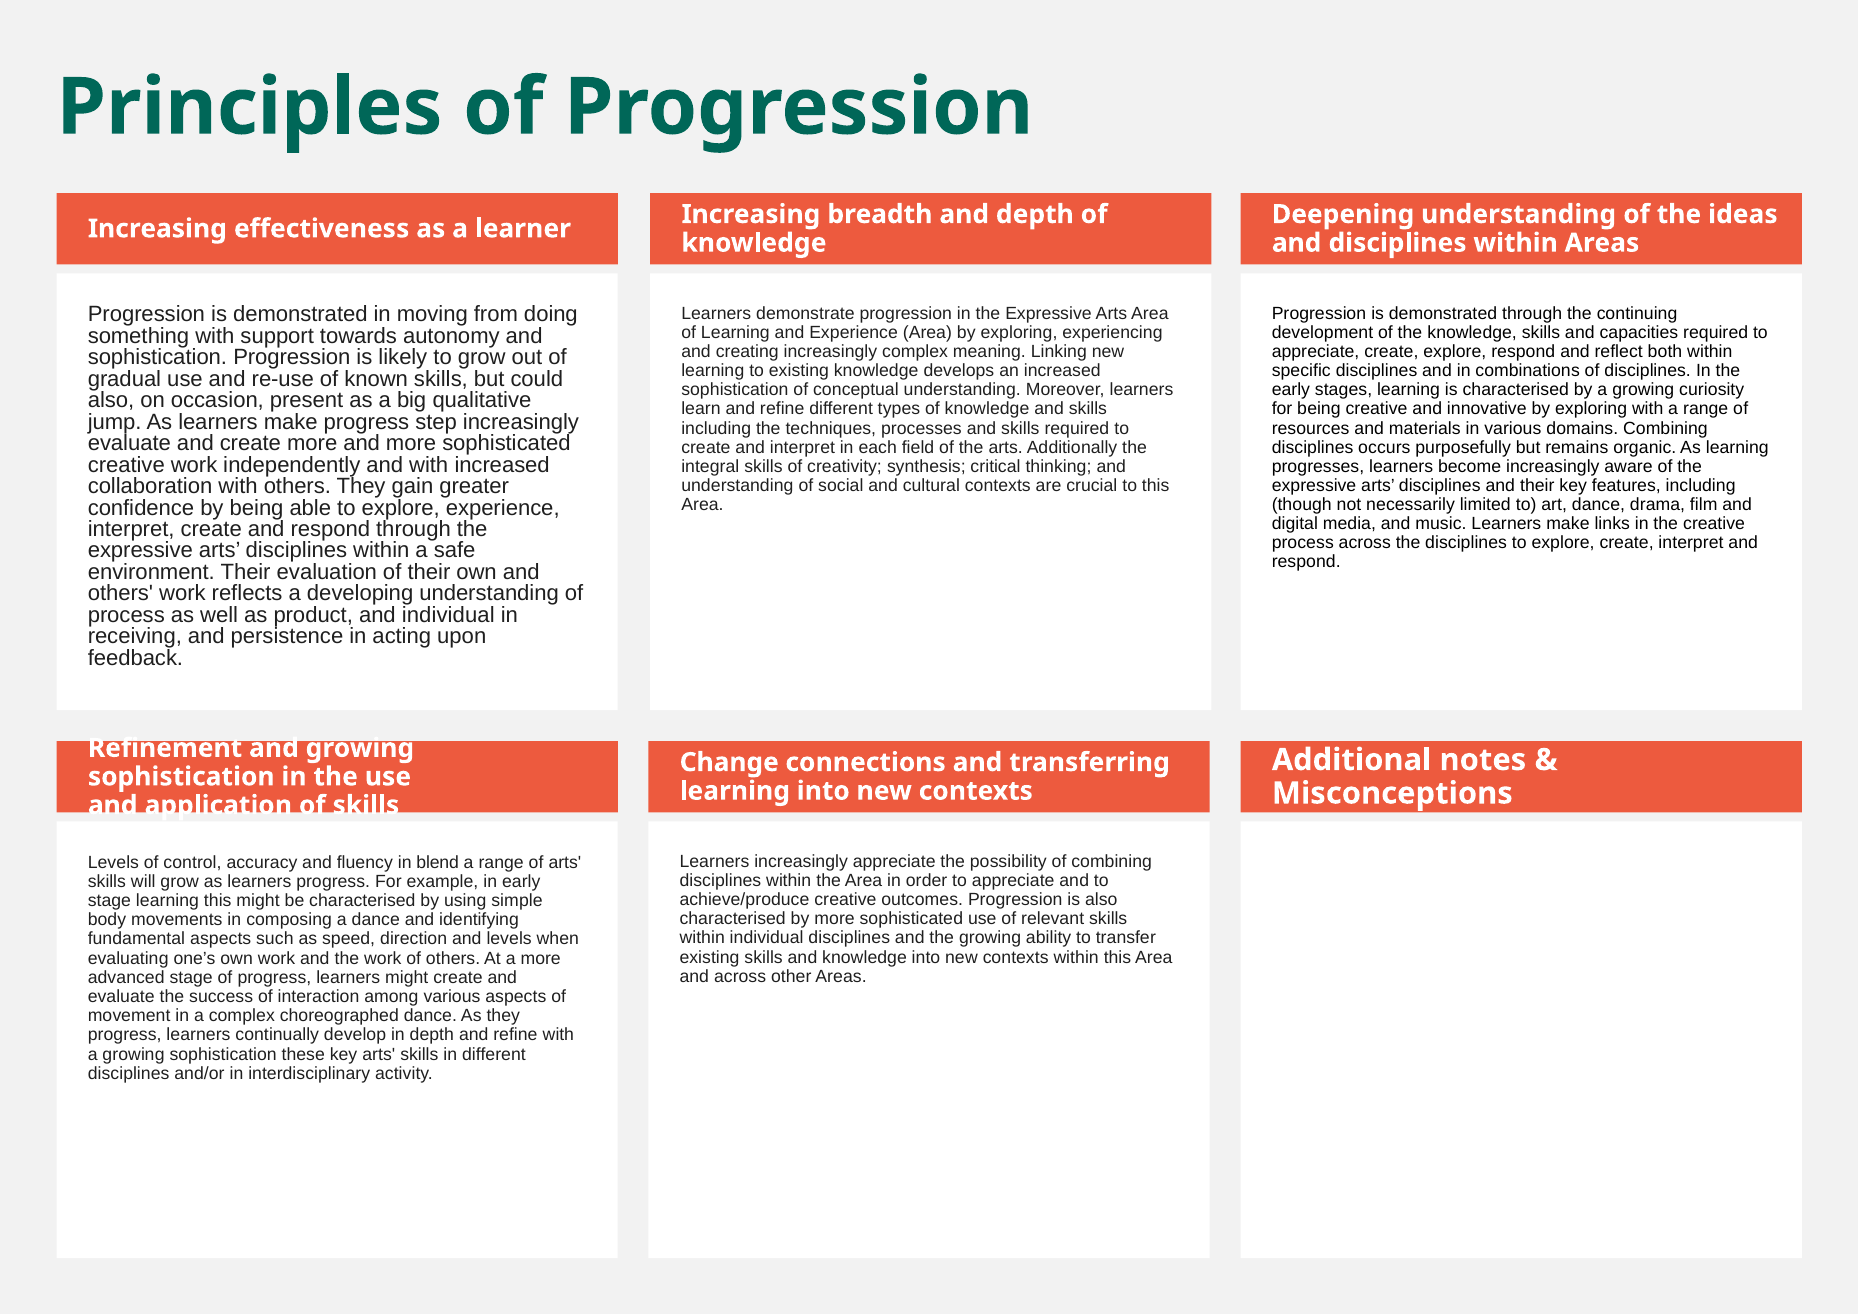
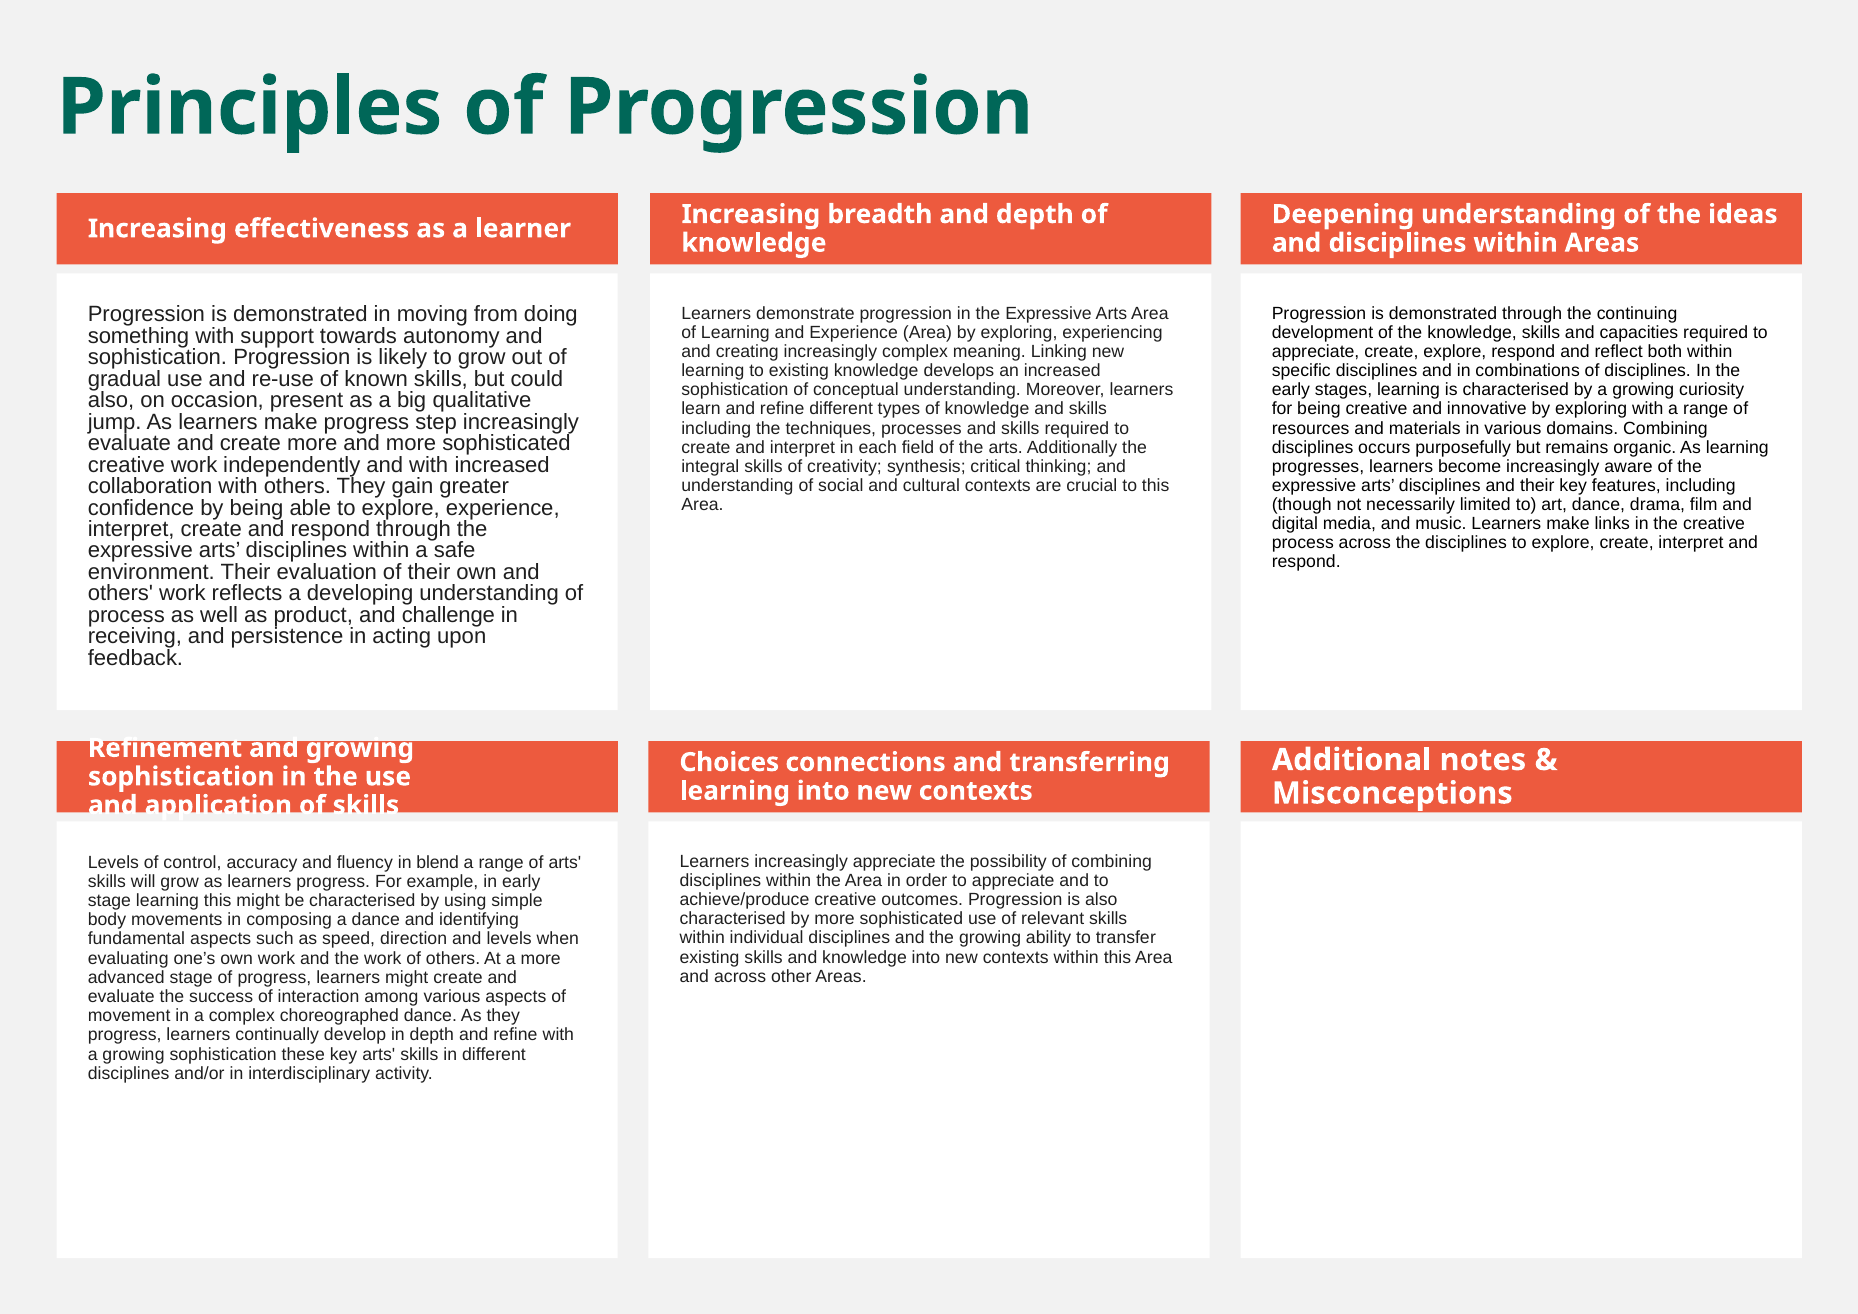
and individual: individual -> challenge (448, 615)
Change: Change -> Choices (729, 762)
